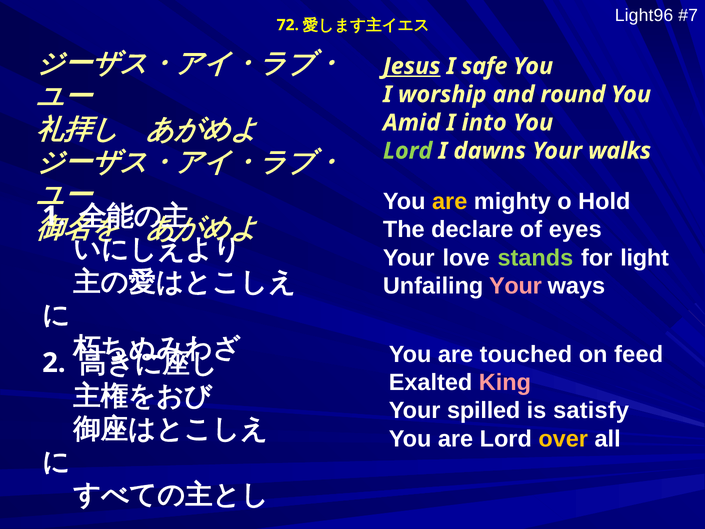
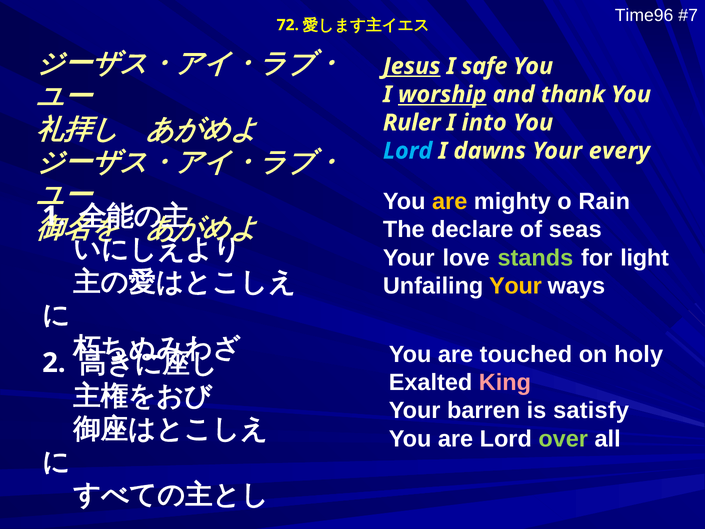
Light96: Light96 -> Time96 (644, 15)
worship underline: none -> present (442, 94)
round: round -> thank (573, 94)
Amid: Amid -> Ruler (412, 123)
Lord colour: light green -> light blue (408, 151)
walks: walks -> every (619, 151)
Hold: Hold -> Rain (604, 201)
eyes: eyes -> seas (575, 230)
Your colour: pink -> yellow (515, 286)
feed: feed -> holy (639, 354)
spilled: spilled -> barren (484, 410)
over colour: yellow -> light green (563, 439)
